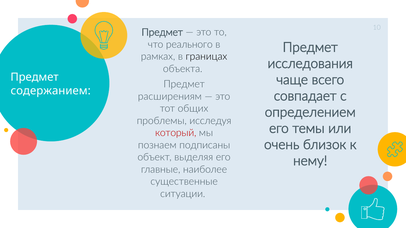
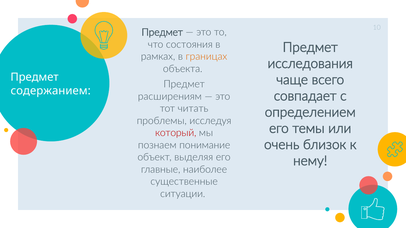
реального: реального -> состояния (189, 45)
границах colour: black -> orange (206, 57)
общих: общих -> читать (193, 109)
подписаны: подписаны -> понимание (205, 145)
